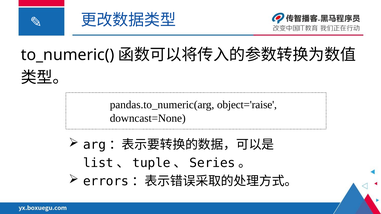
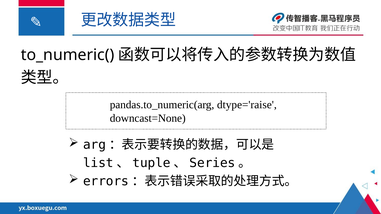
object='raise: object='raise -> dtype='raise (247, 105)
